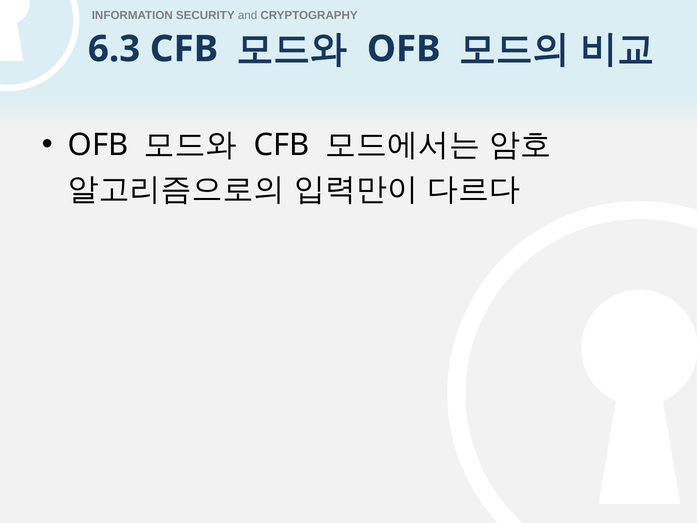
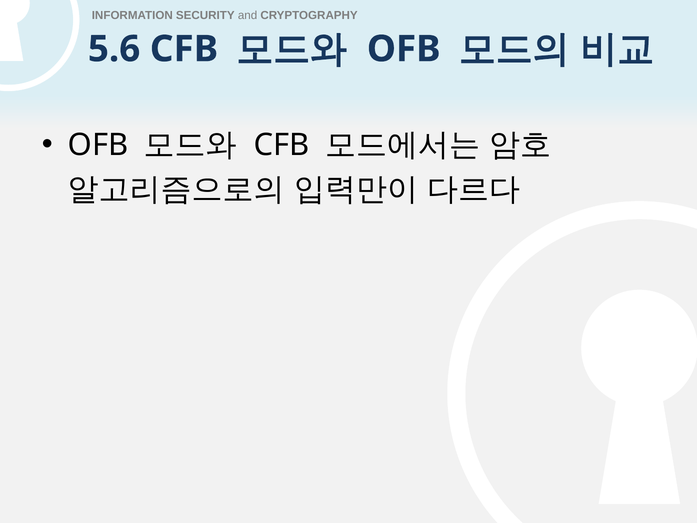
6.3: 6.3 -> 5.6 (114, 49)
